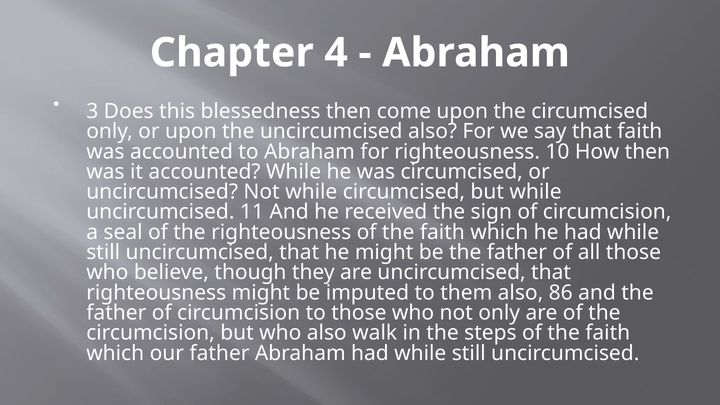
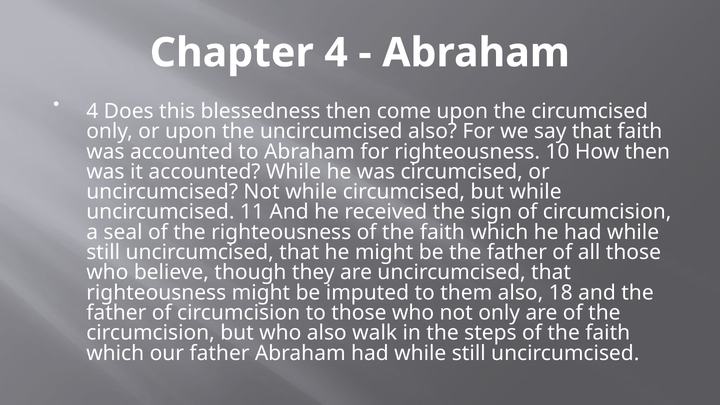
3: 3 -> 4 (92, 111)
86: 86 -> 18 (561, 293)
